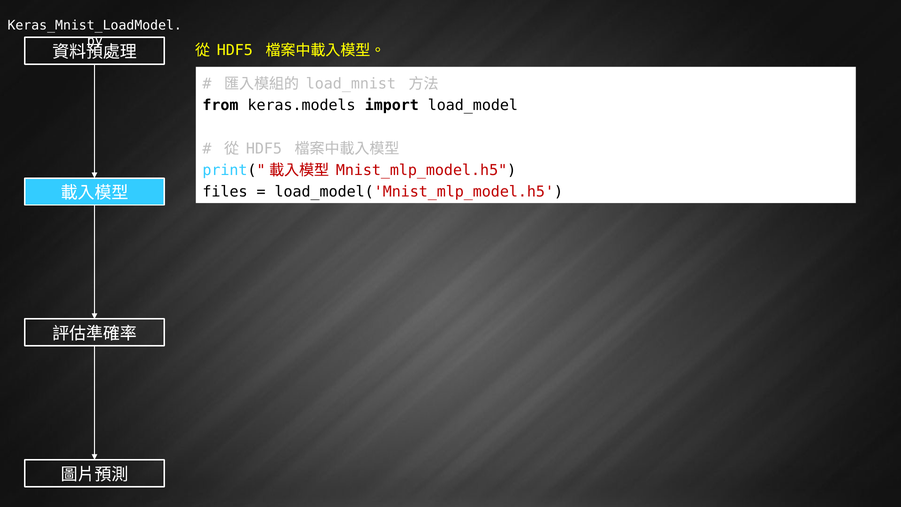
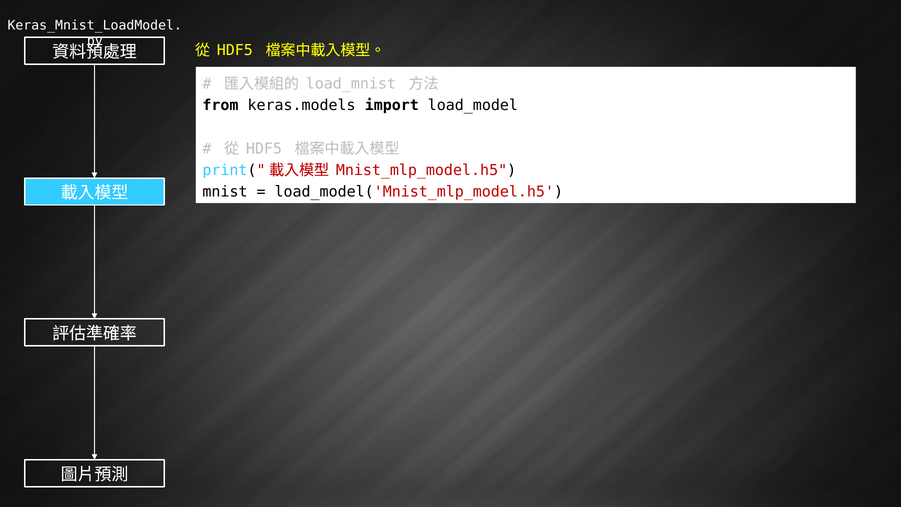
files: files -> mnist (225, 192)
